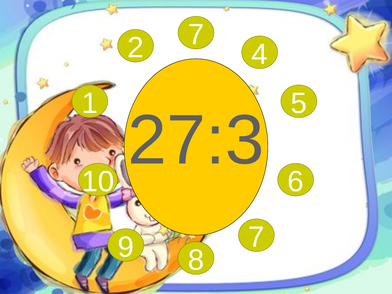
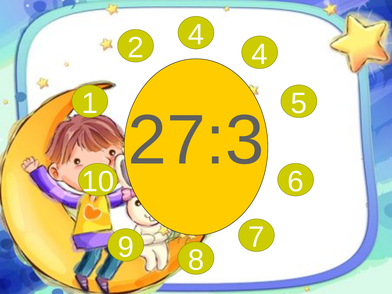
2 7: 7 -> 4 (196, 35)
